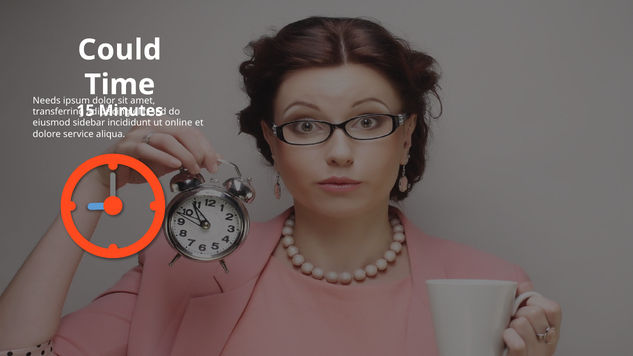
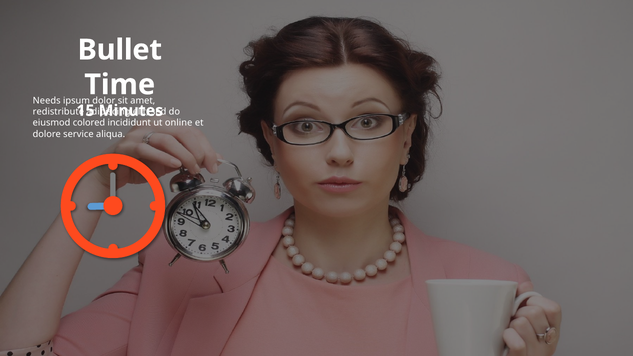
Could: Could -> Bullet (120, 50)
transferring: transferring -> redistribute (58, 112)
sidebar: sidebar -> colored (89, 123)
